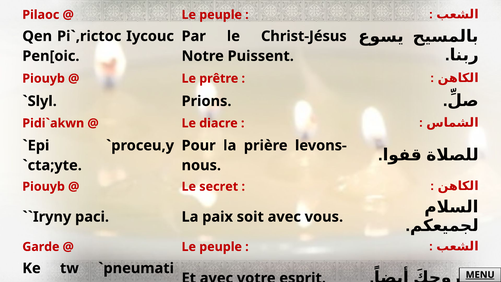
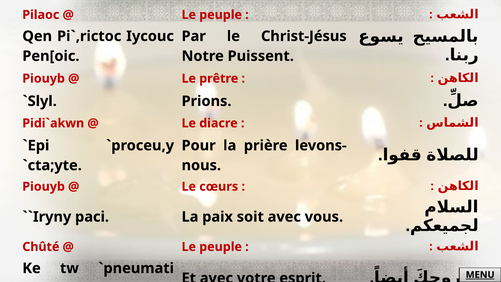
secret: secret -> cœurs (219, 186)
Garde: Garde -> Chûté (41, 247)
